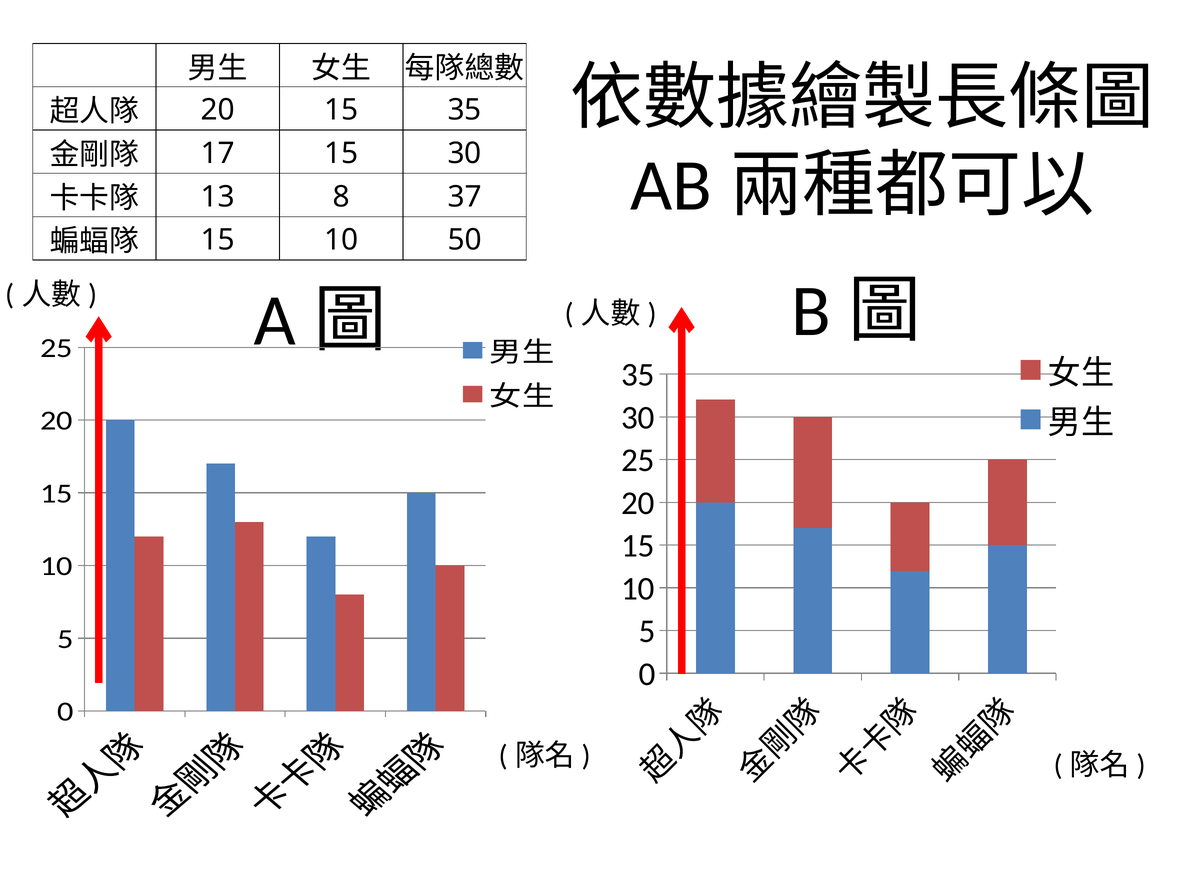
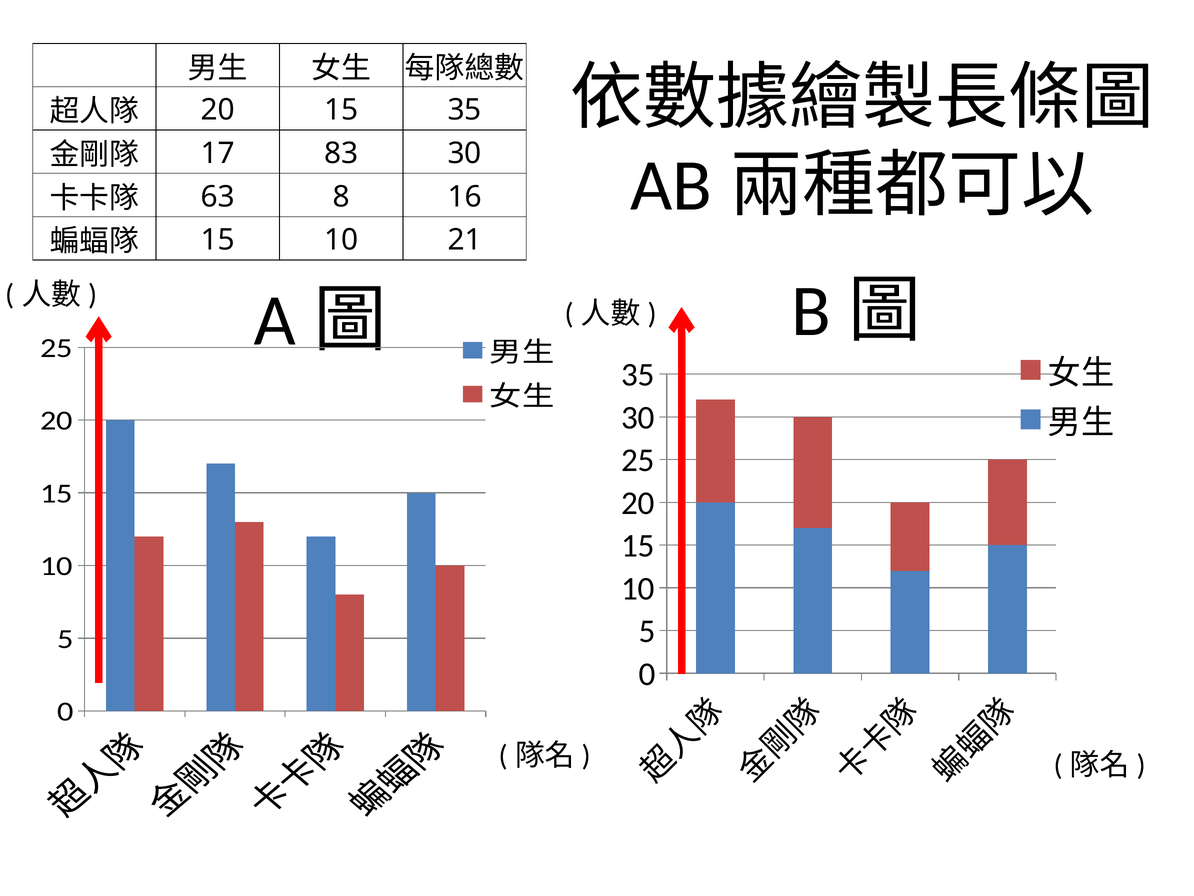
17 15: 15 -> 83 (341, 153)
13: 13 -> 63 (218, 197)
37: 37 -> 16 (465, 197)
50: 50 -> 21 (465, 240)
